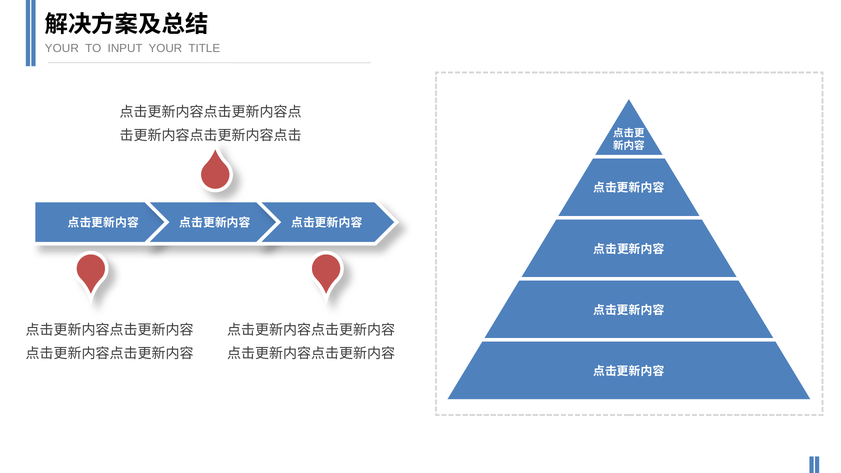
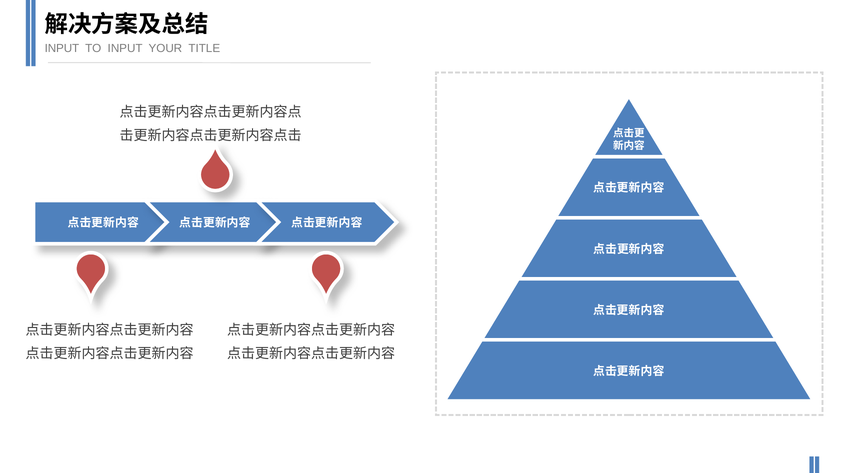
YOUR: YOUR -> INPUT (62, 48)
